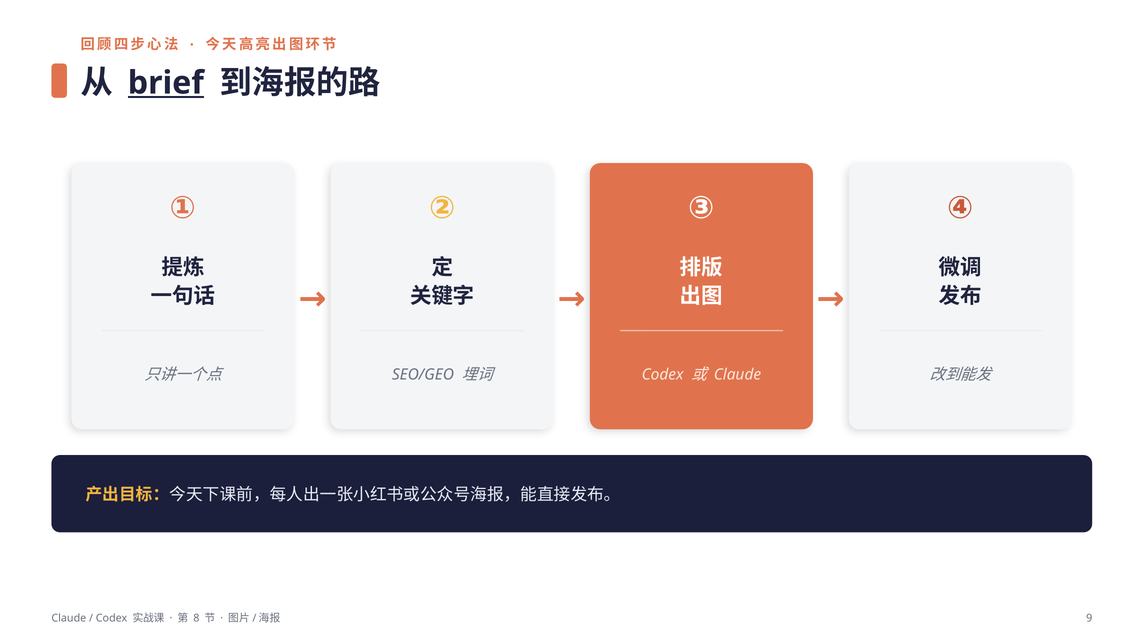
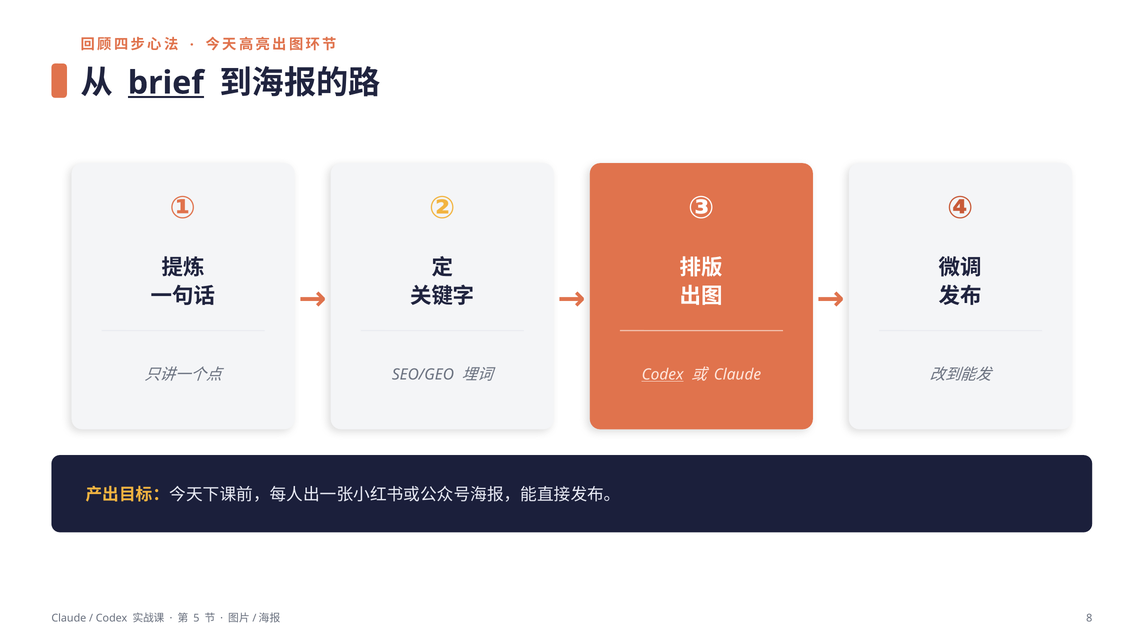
Codex underline: none -> present (663, 374)
8: 8 -> 5 (196, 618)
9: 9 -> 8 (1089, 618)
